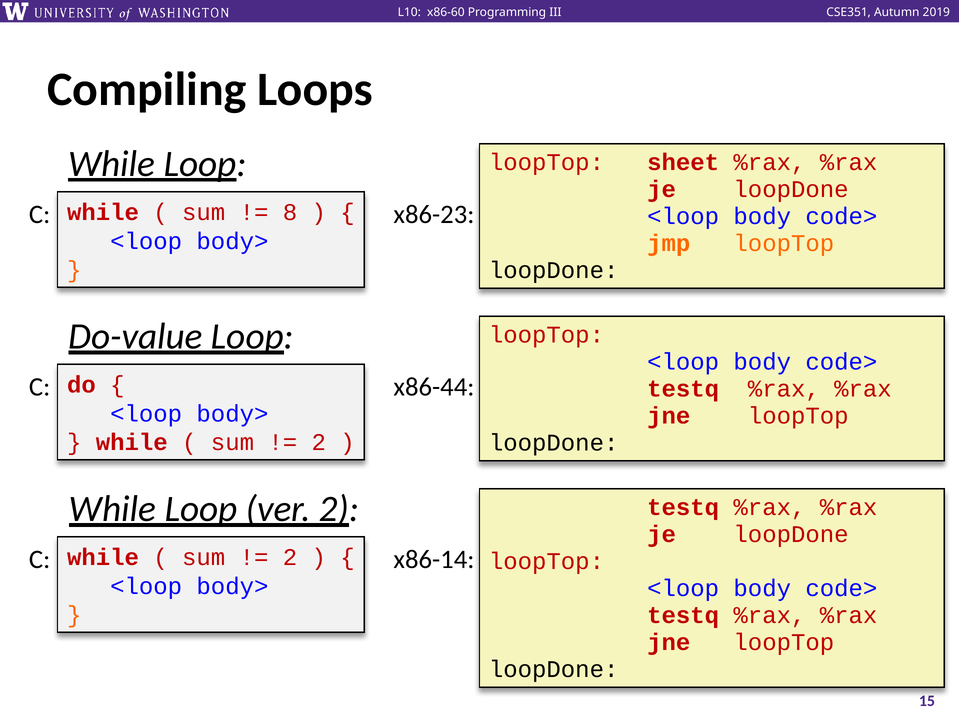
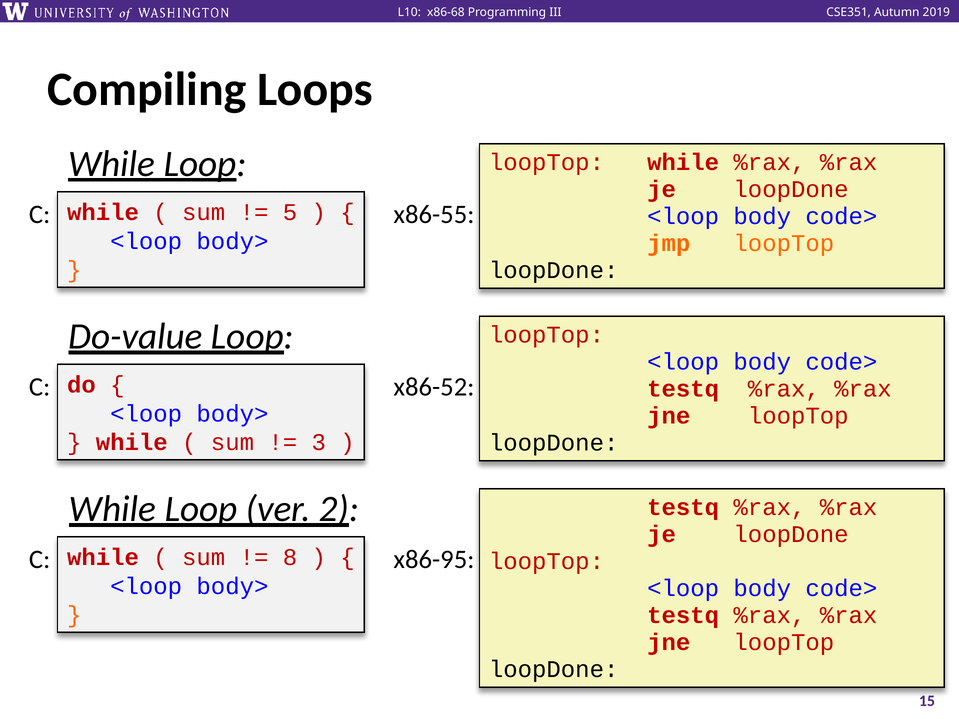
x86-60: x86-60 -> x86-68 (446, 12)
loopTop sheet: sheet -> while (683, 162)
8: 8 -> 5 (290, 212)
x86-23: x86-23 -> x86-55 (434, 214)
x86-44: x86-44 -> x86-52 (434, 387)
2: 2 -> 3 (319, 443)
2: 2 -> 8 (290, 558)
x86-14: x86-14 -> x86-95 (434, 560)
